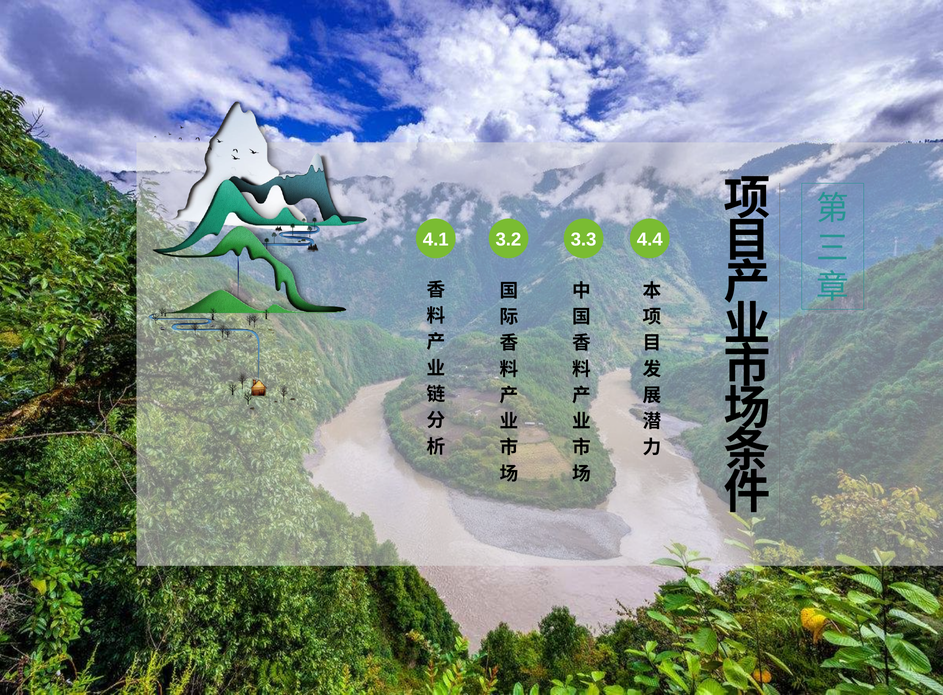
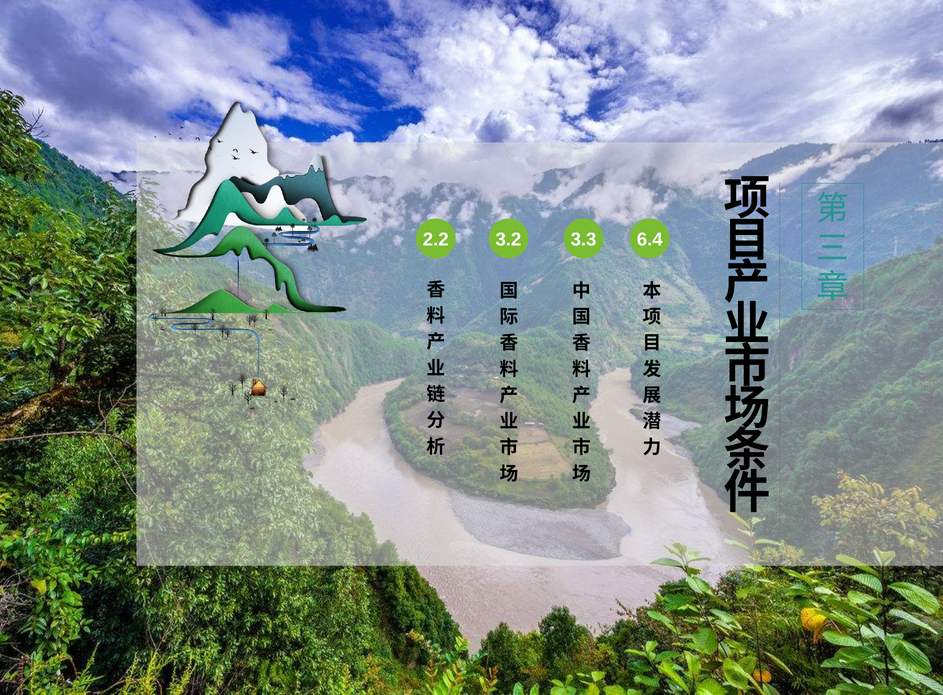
4.1: 4.1 -> 2.2 (436, 239)
4.4: 4.4 -> 6.4 (650, 239)
